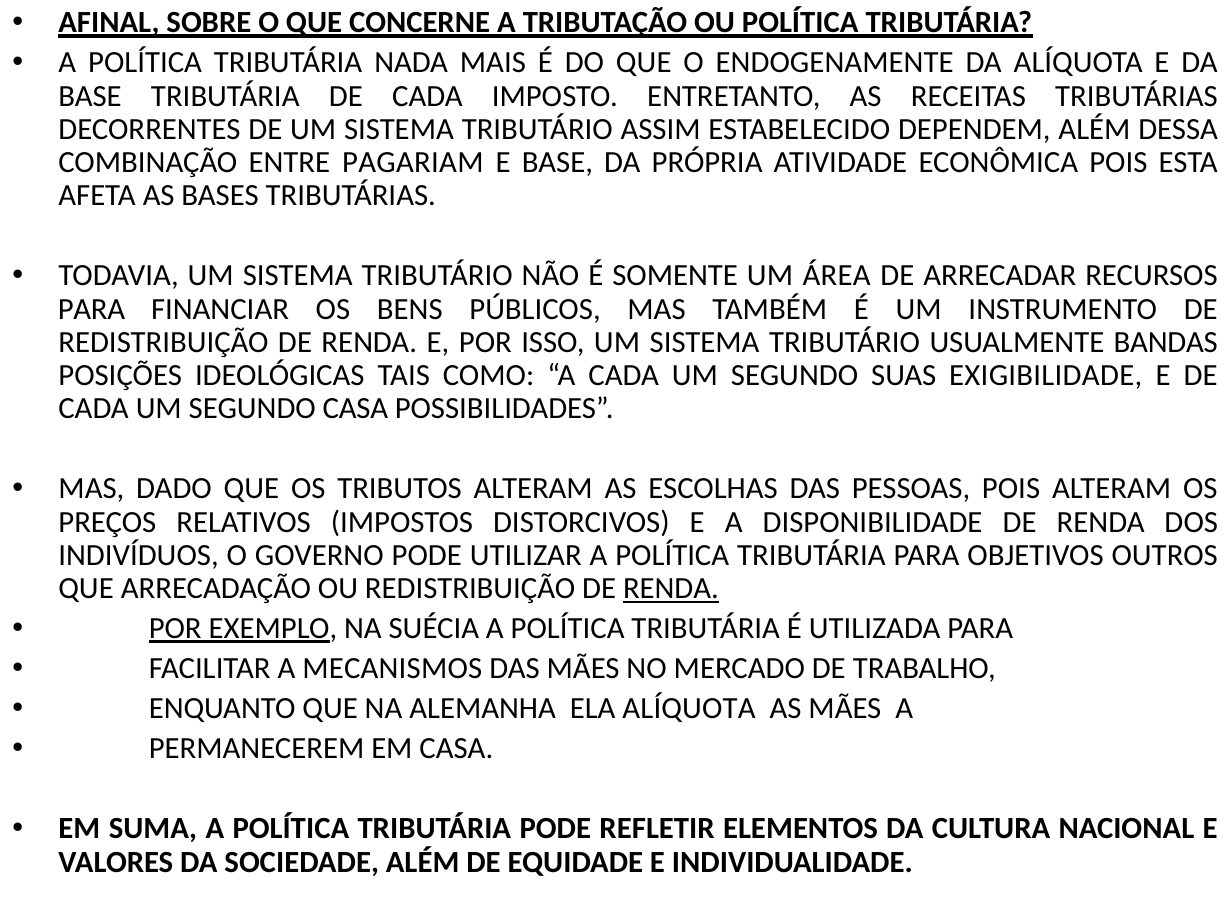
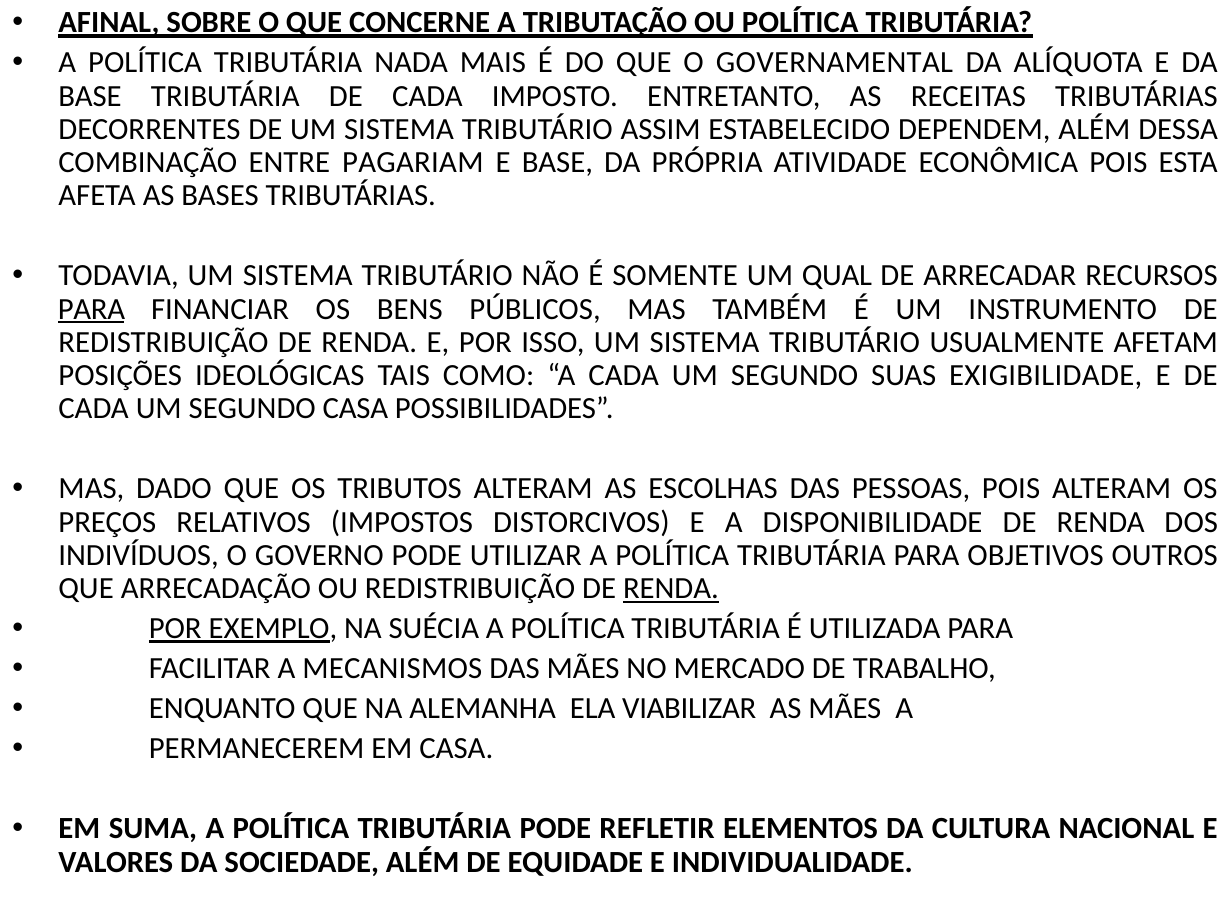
ENDOGENAMENTE: ENDOGENAMENTE -> GOVERNAMENTAL (834, 63)
ÁREA: ÁREA -> QUAL (837, 276)
PARA underline: none -> present (92, 309)
BANDAS: BANDAS -> AFETAM (1166, 342)
ELA ALÍQUOTA: ALÍQUOTA -> VIABILIZAR (689, 709)
